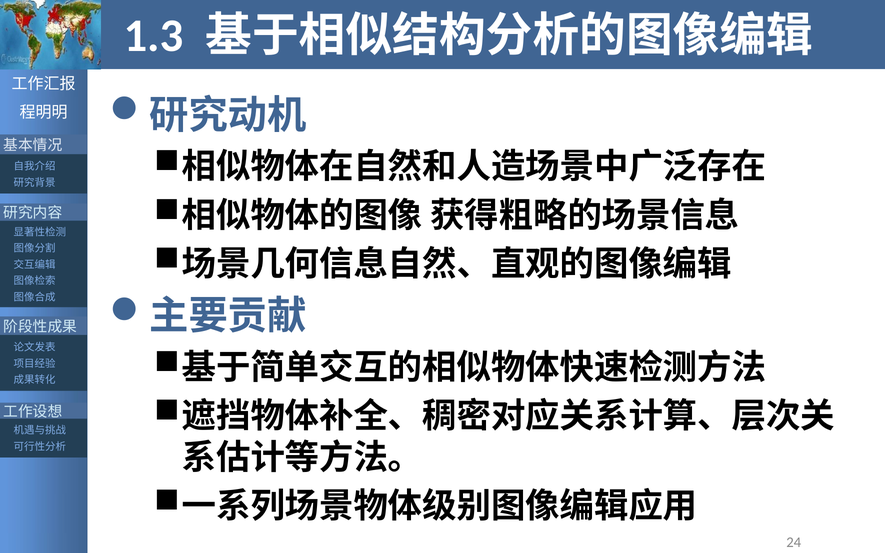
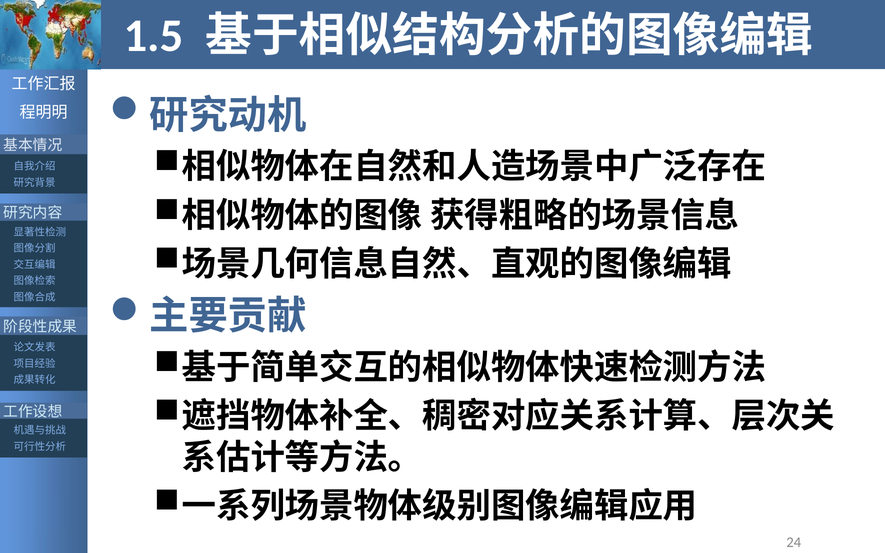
1.3: 1.3 -> 1.5 (154, 36)
